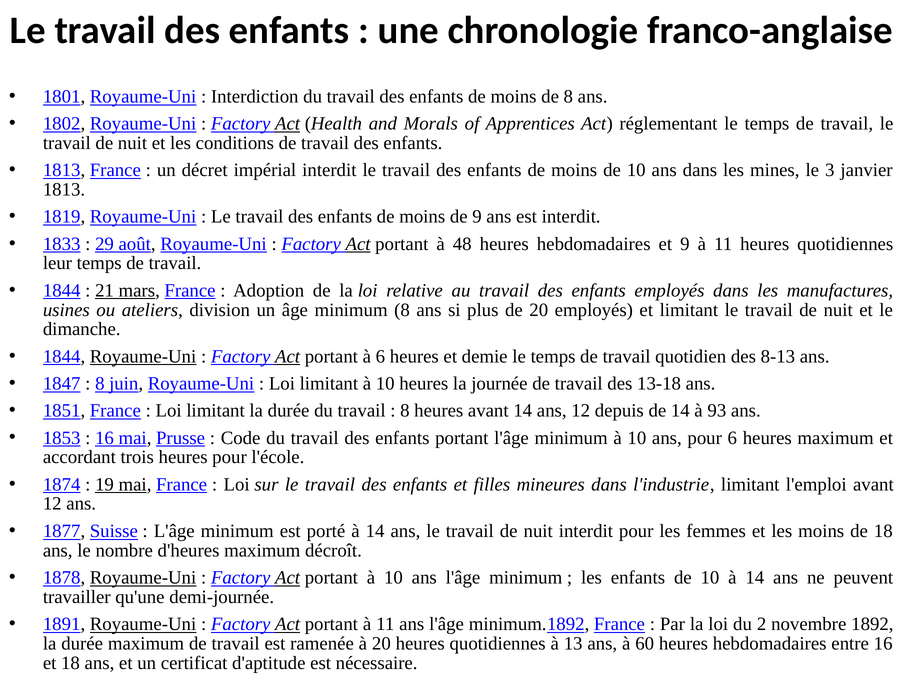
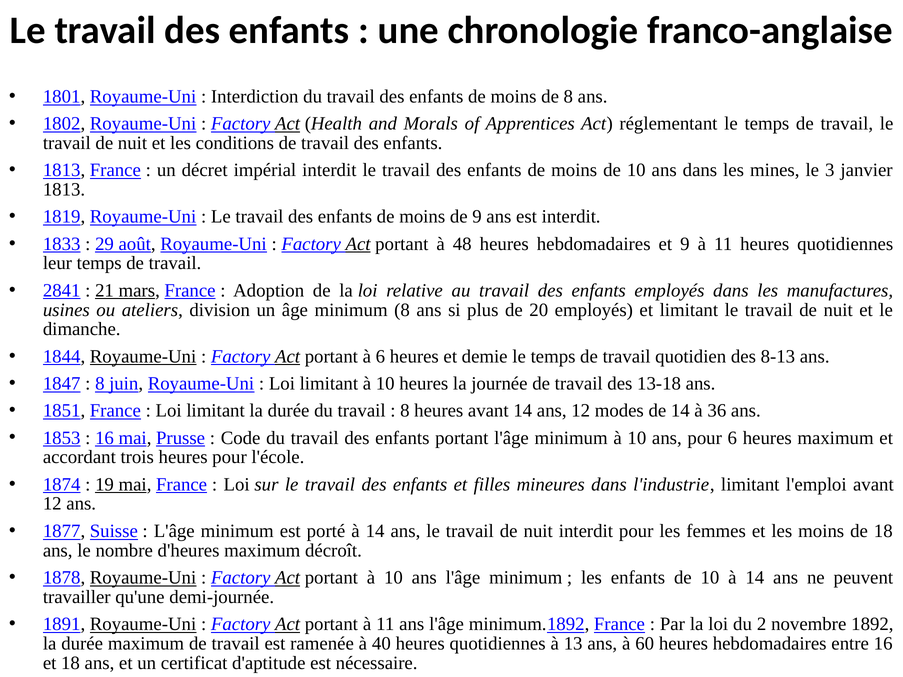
1844: 1844 -> 2841 (62, 291)
depuis: depuis -> modes (619, 411)
93: 93 -> 36 (717, 411)
à 20: 20 -> 40 (381, 644)
